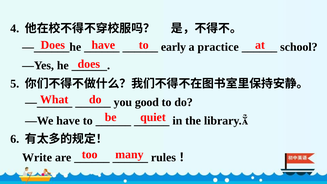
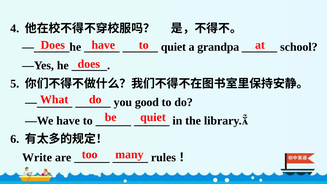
early: early -> quiet (173, 47)
practice: practice -> grandpa (218, 47)
